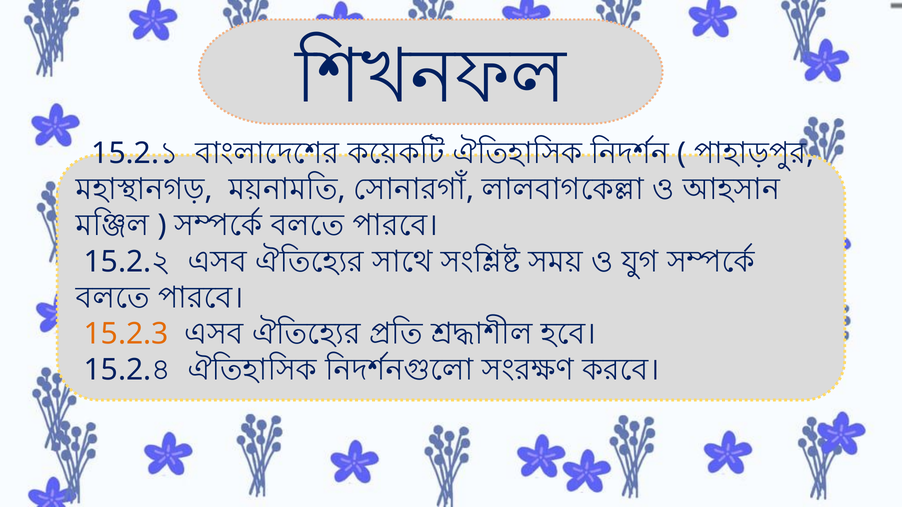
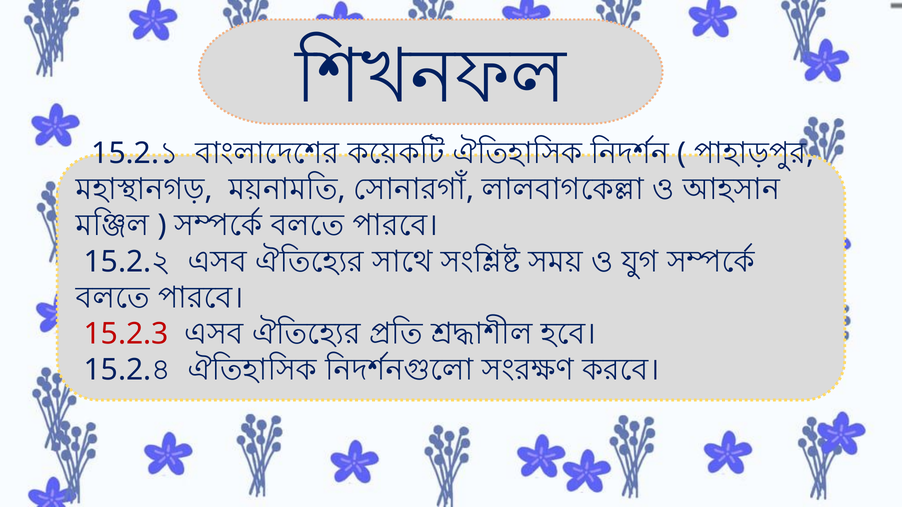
15.2.3 colour: orange -> red (126, 334)
